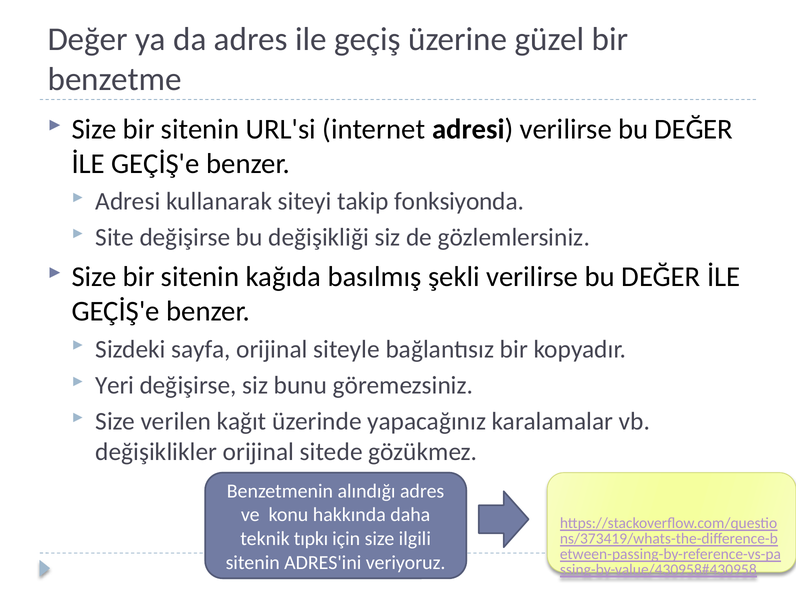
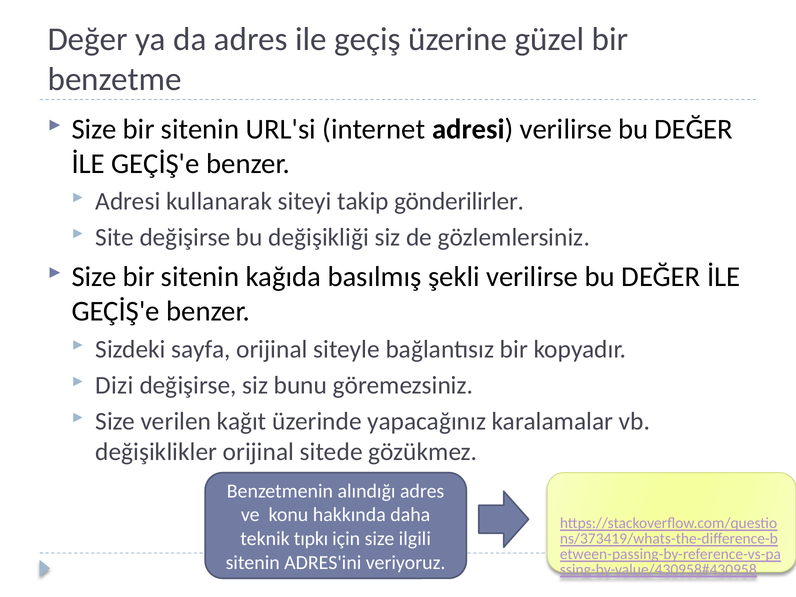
fonksiyonda: fonksiyonda -> gönderilirler (459, 202)
Yeri: Yeri -> Dizi (114, 385)
